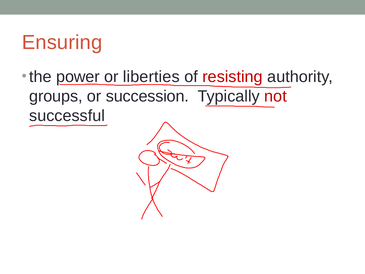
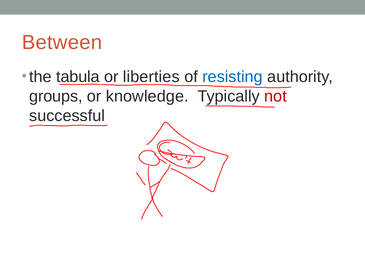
Ensuring: Ensuring -> Between (62, 42)
power: power -> tabula (78, 77)
resisting colour: red -> blue (233, 77)
succession: succession -> knowledge (147, 96)
